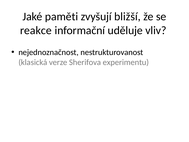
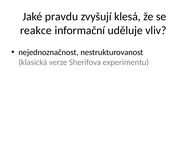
paměti: paměti -> pravdu (62, 17)
bližší: bližší -> klesá (127, 17)
